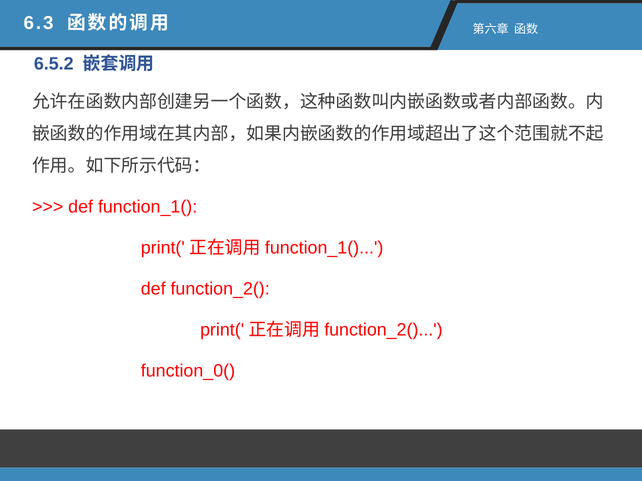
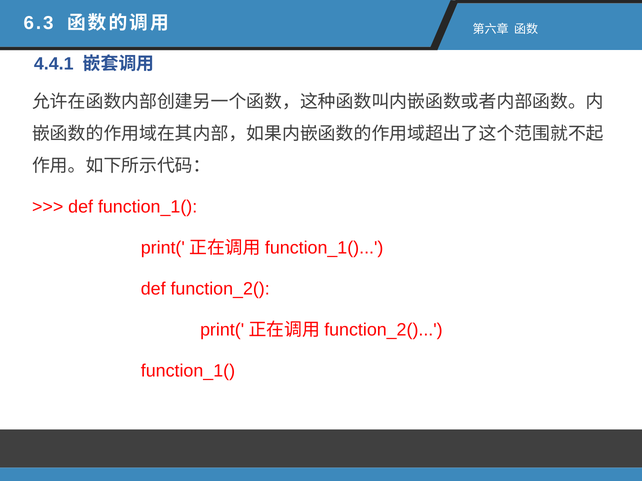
6.5.2: 6.5.2 -> 4.4.1 (54, 64)
function_0(: function_0( -> function_1( (188, 371)
